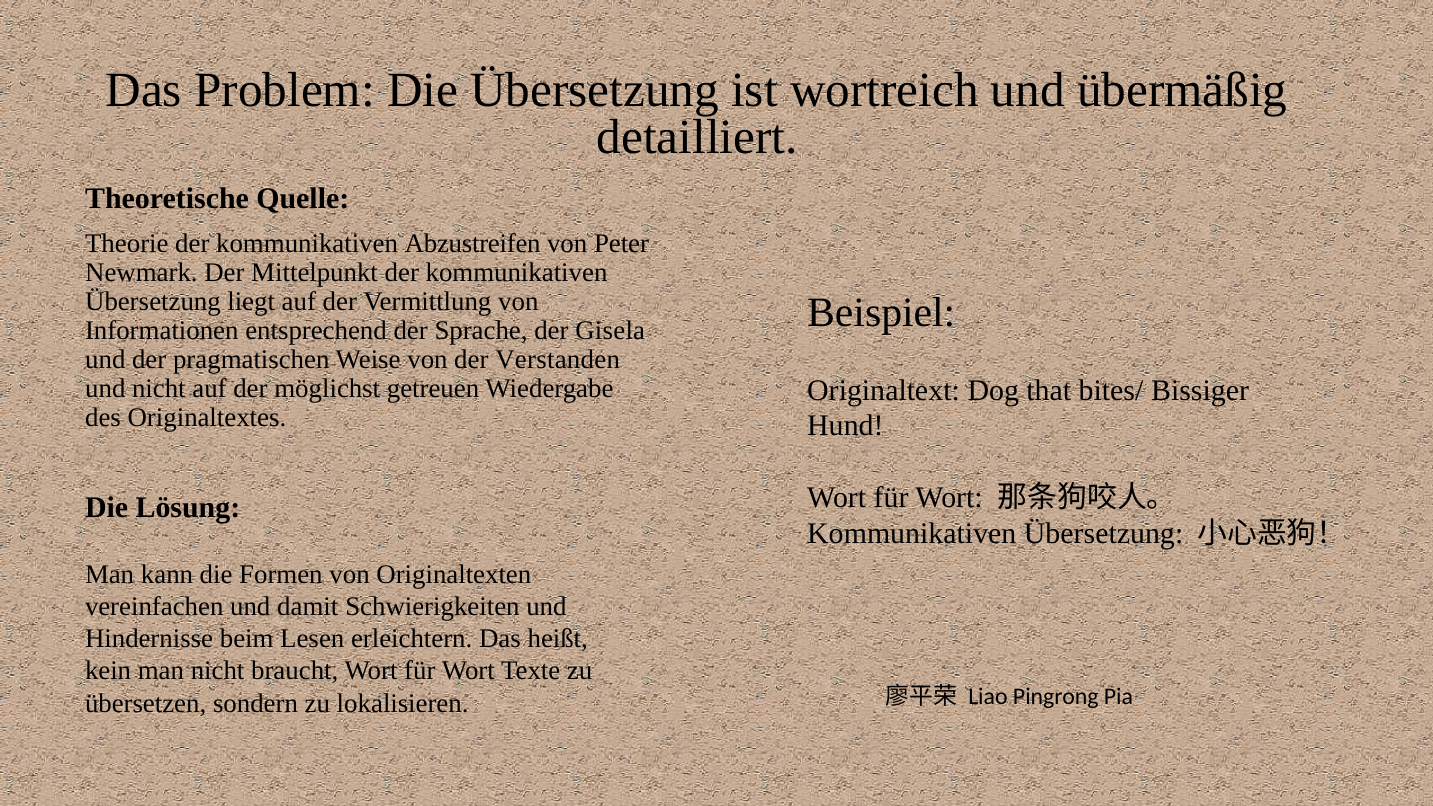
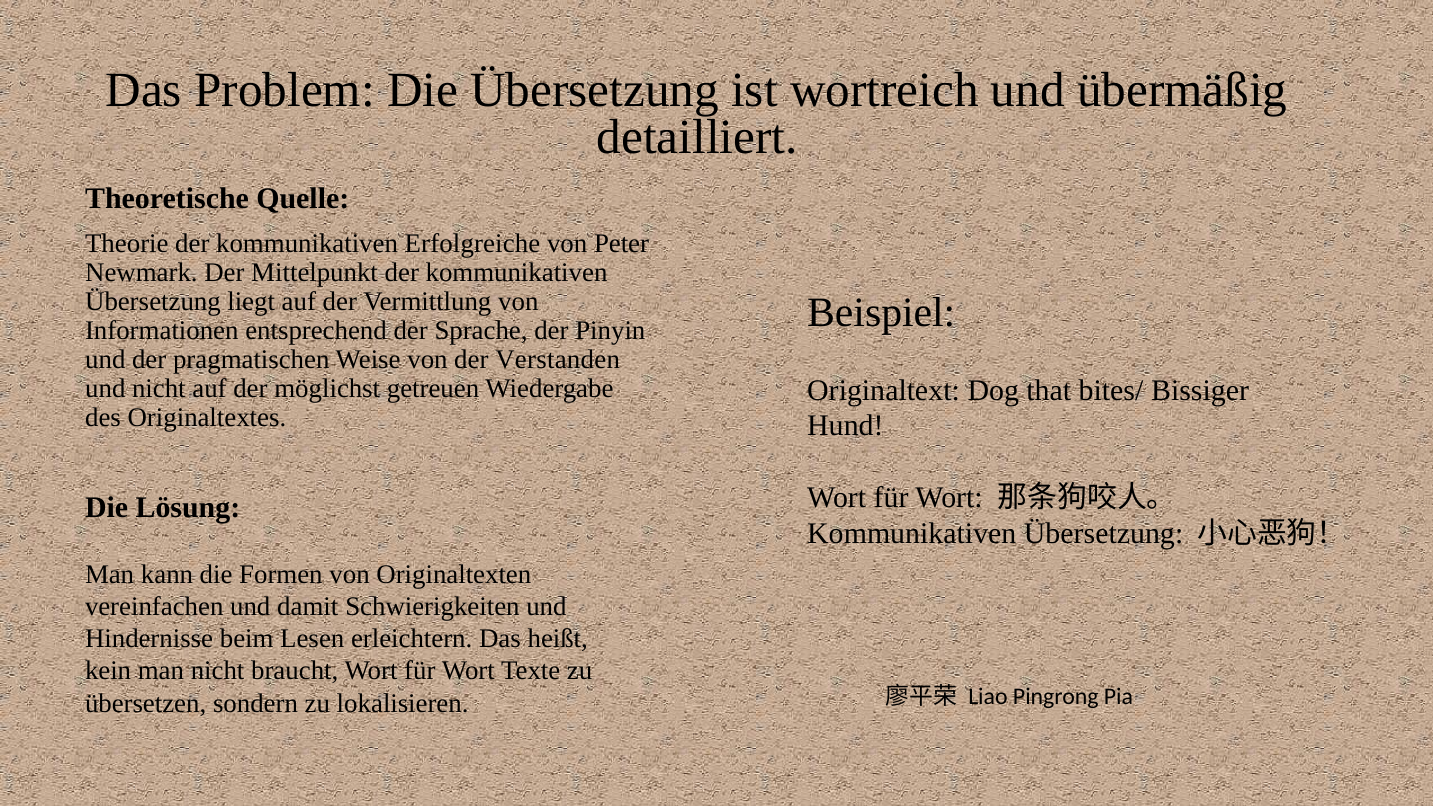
Abzustreifen: Abzustreifen -> Erfolgreiche (472, 244)
Gisela: Gisela -> Pinyin (610, 331)
